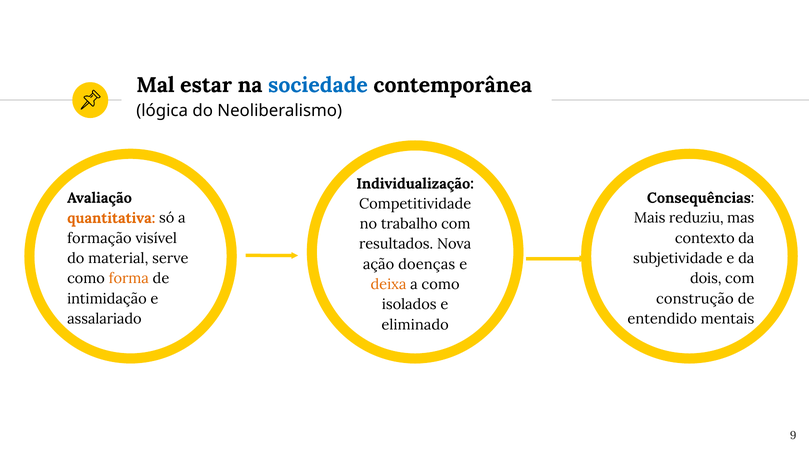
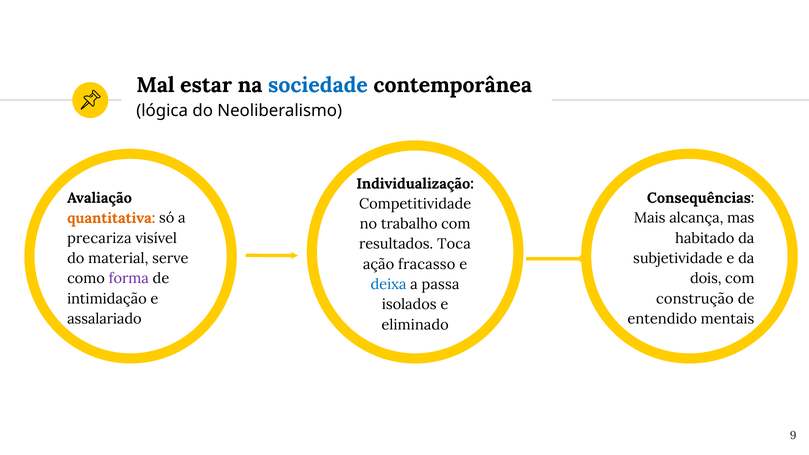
reduziu: reduziu -> alcança (696, 218)
formação: formação -> precariza (99, 238)
contexto: contexto -> habitado (705, 238)
Nova: Nova -> Toca (454, 244)
doenças: doenças -> fracasso (427, 264)
forma colour: orange -> purple (129, 279)
deixa colour: orange -> blue (388, 285)
a como: como -> passa (441, 285)
